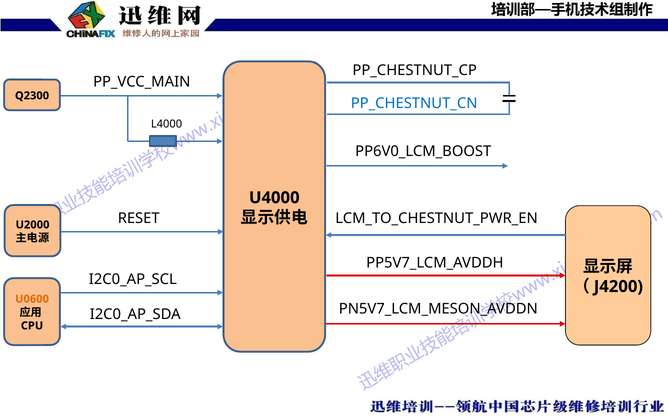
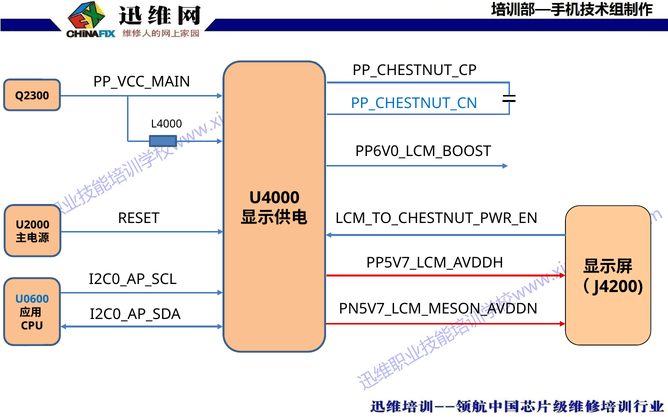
U0600 colour: orange -> blue (32, 299)
